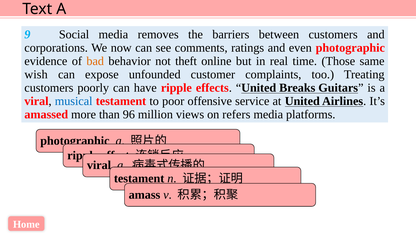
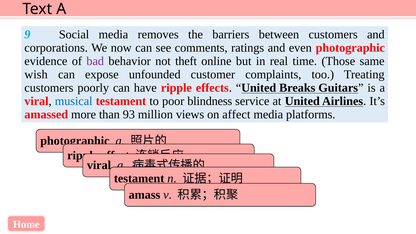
bad colour: orange -> purple (95, 61)
offensive: offensive -> blindness (210, 101)
96: 96 -> 93 (129, 114)
refers: refers -> affect (236, 114)
